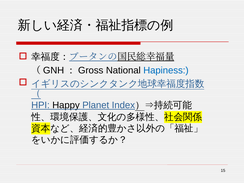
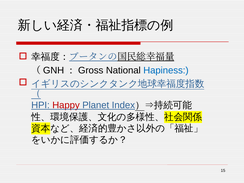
Happy colour: black -> red (66, 105)
